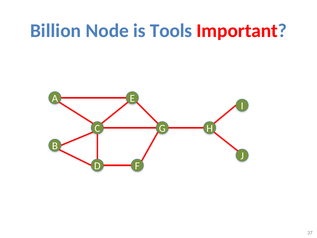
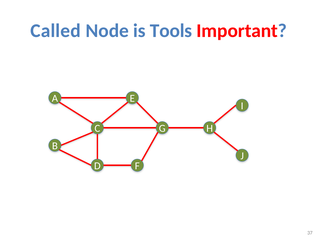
Billion: Billion -> Called (56, 31)
